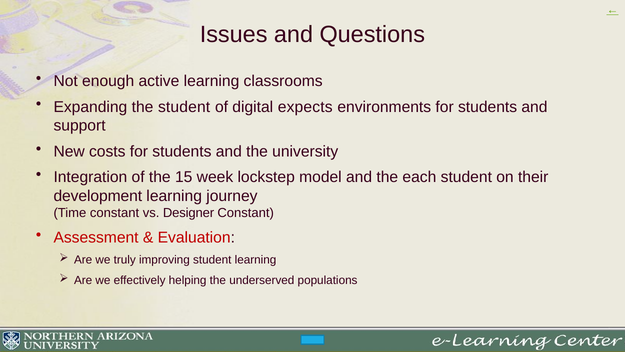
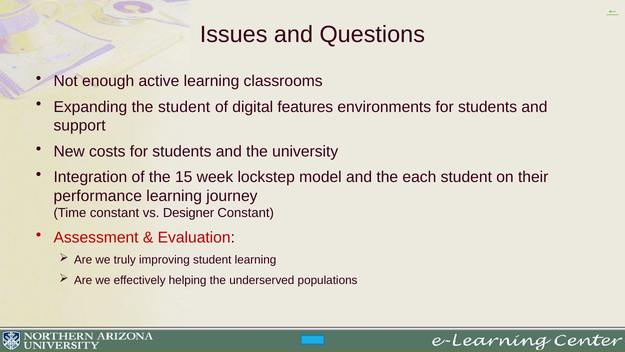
expects: expects -> features (305, 107)
development: development -> performance (98, 196)
